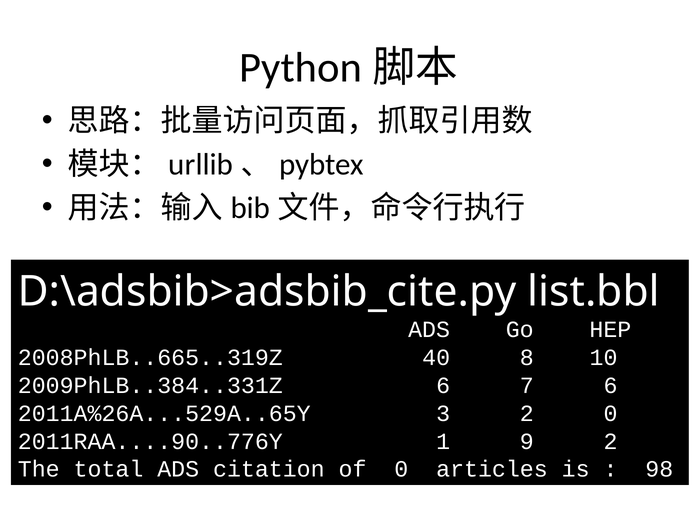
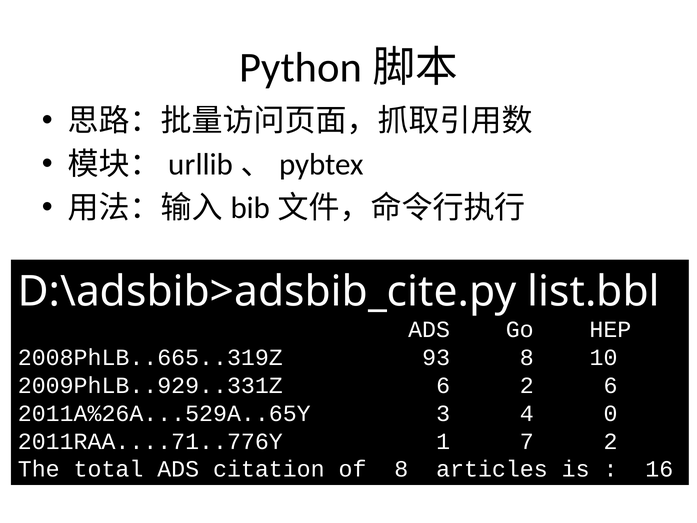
40: 40 -> 93 (436, 358)
2009PhLB..384..331Z: 2009PhLB..384..331Z -> 2009PhLB..929..331Z (150, 385)
6 7: 7 -> 2 (527, 385)
3 2: 2 -> 4 (527, 413)
2011RAA....90..776Y: 2011RAA....90..776Y -> 2011RAA....71..776Y (150, 441)
9: 9 -> 7 (527, 441)
of 0: 0 -> 8 (401, 469)
98: 98 -> 16 (659, 469)
